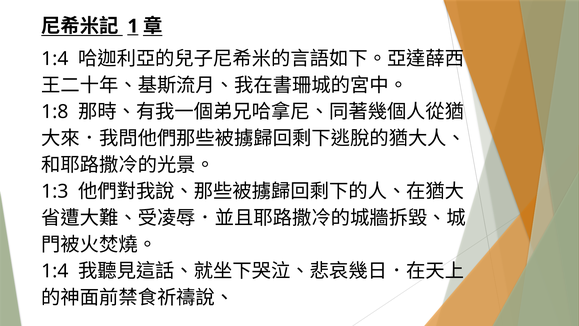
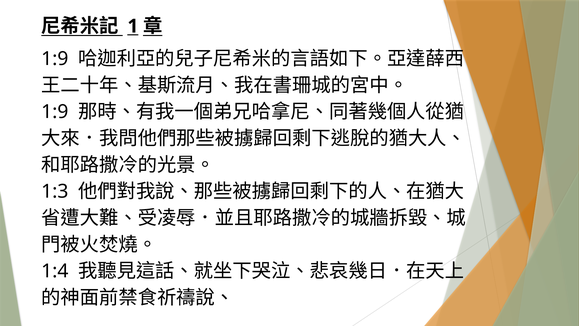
1:4: 1:4 -> 1:9 (55, 59)
1:8: 1:8 -> 1:9 (55, 112)
